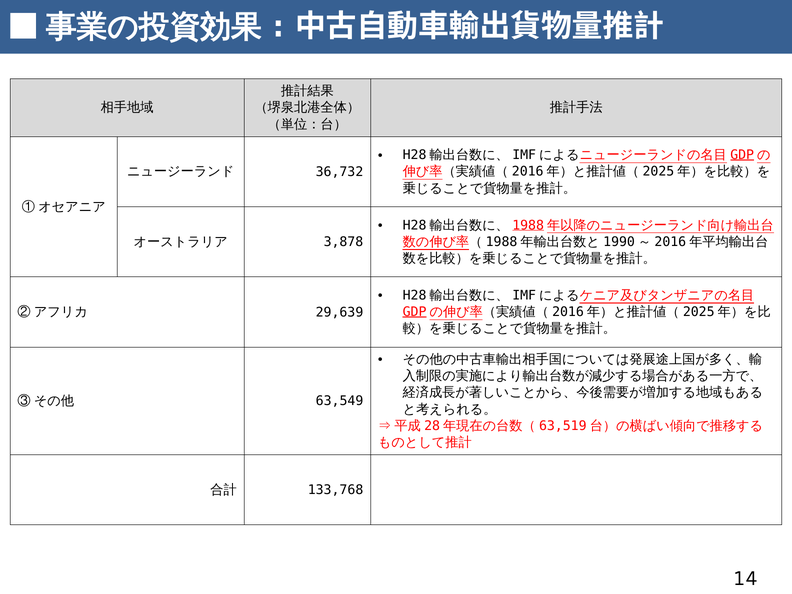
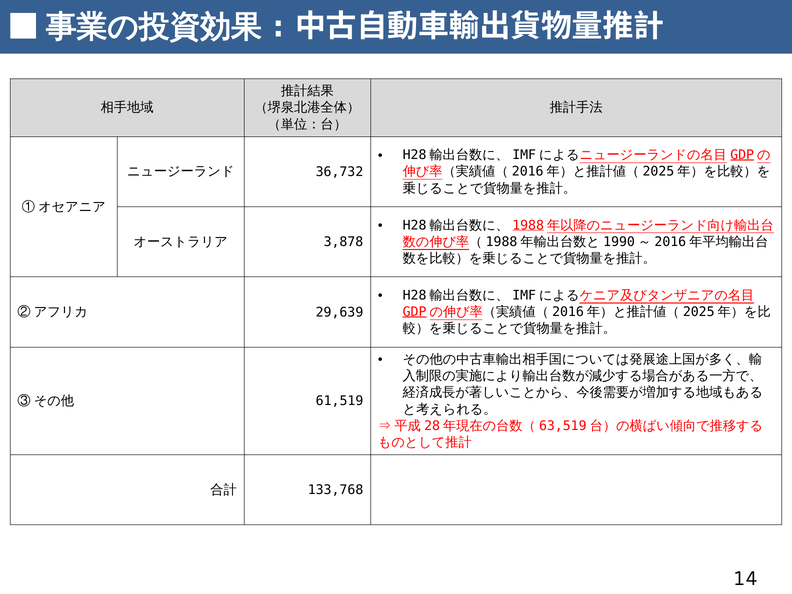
63,549: 63,549 -> 61,519 (340, 401)
